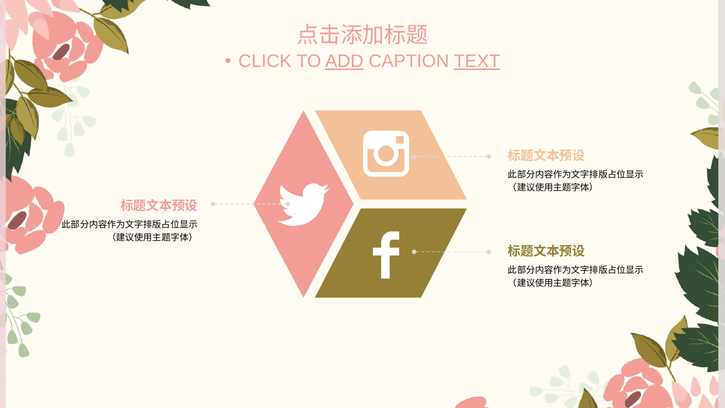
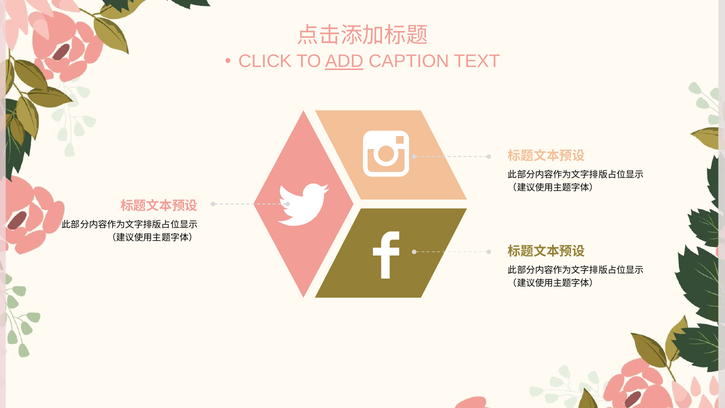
TEXT underline: present -> none (477, 61)
